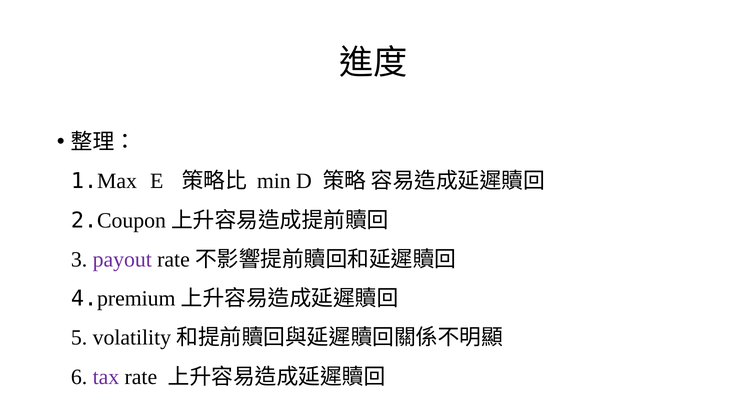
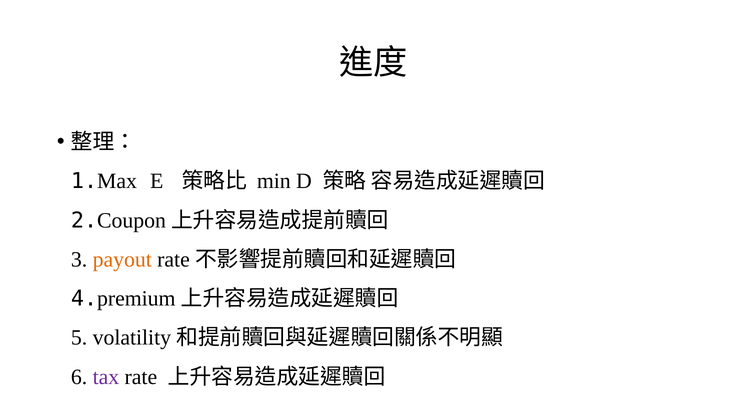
payout colour: purple -> orange (122, 260)
